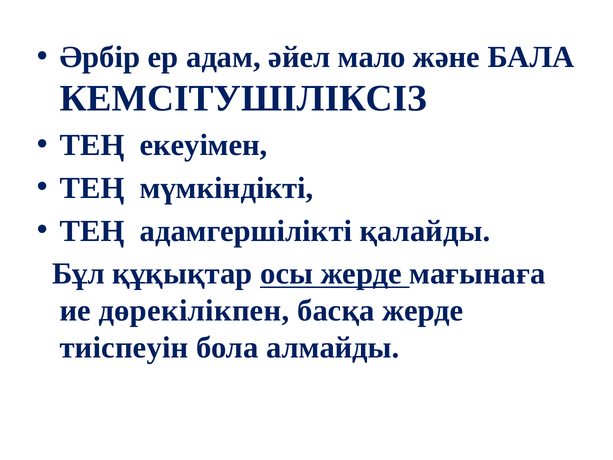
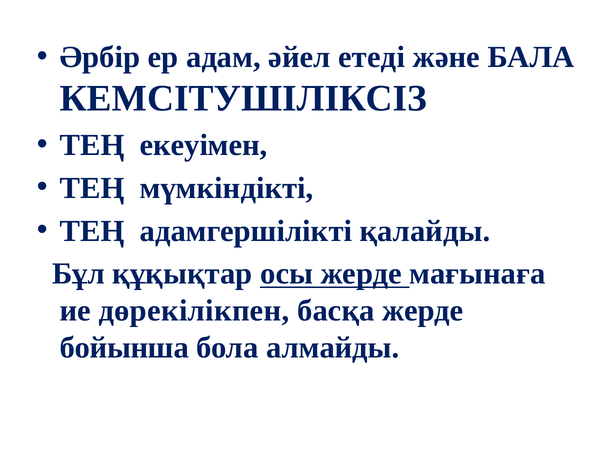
мало: мало -> етеді (372, 57)
тиiспеуiн: тиiспеуiн -> бойынша (124, 347)
